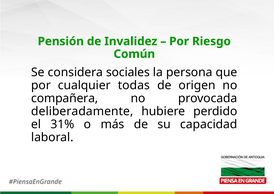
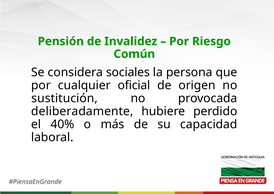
todas: todas -> oficial (134, 85)
compañera: compañera -> sustitución (65, 98)
31%: 31% -> 40% (62, 124)
